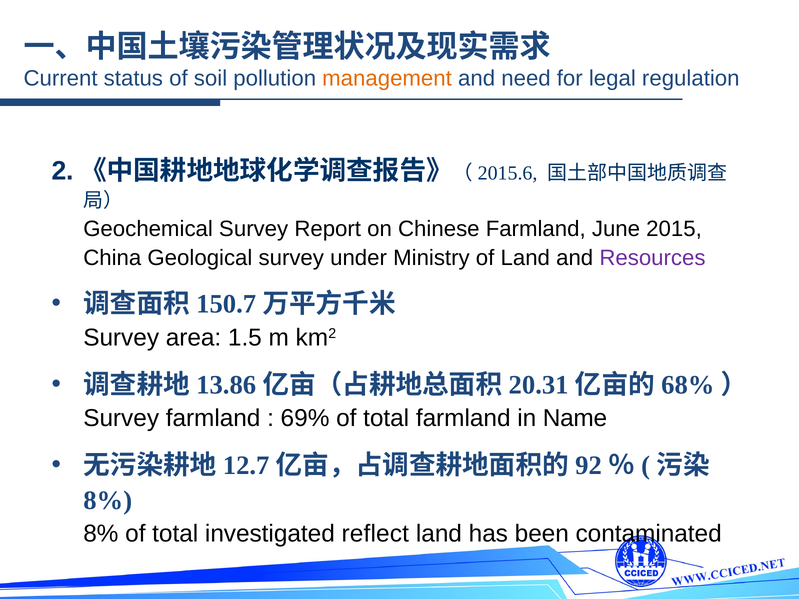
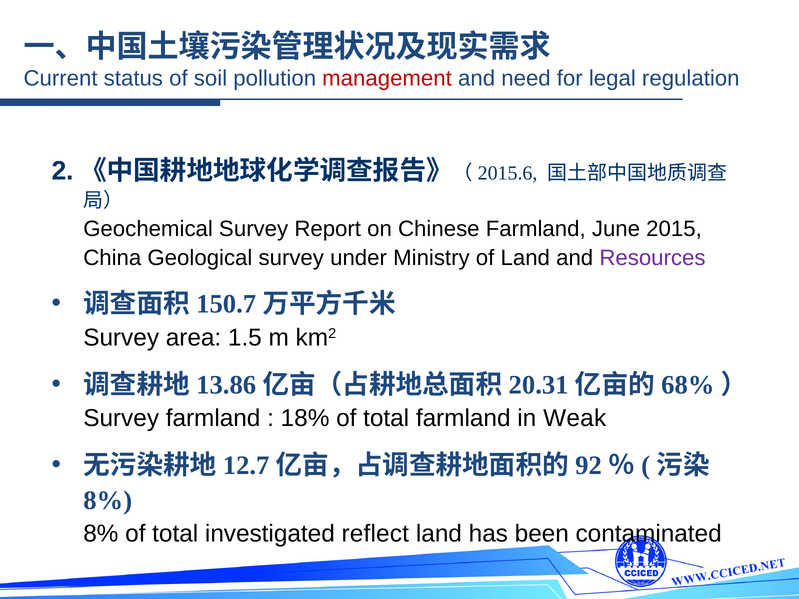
management colour: orange -> red (387, 78)
69%: 69% -> 18% (305, 418)
Name: Name -> Weak (575, 418)
